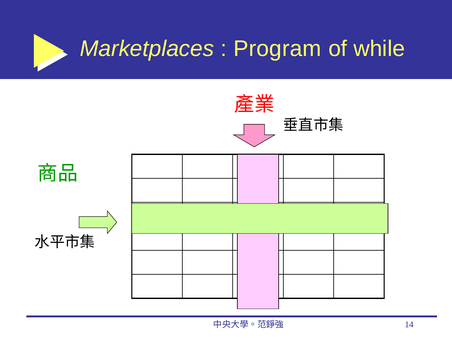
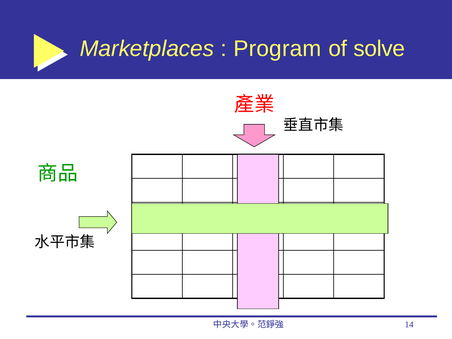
while: while -> solve (379, 49)
